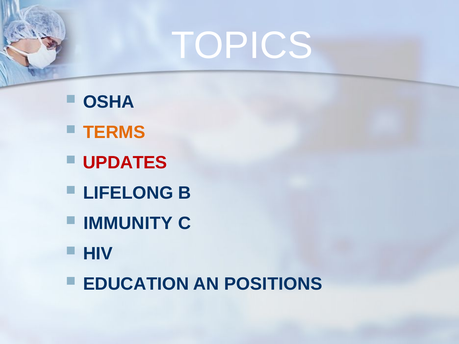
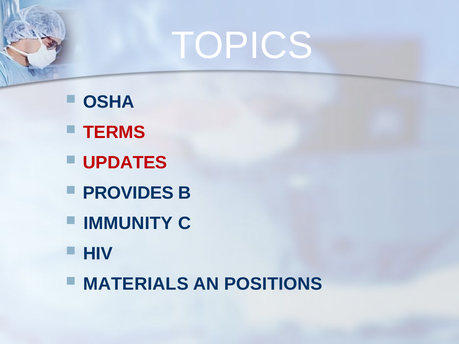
TERMS colour: orange -> red (114, 132)
LIFELONG: LIFELONG -> PROVIDES (128, 193)
EDUCATION: EDUCATION -> MATERIALS (136, 284)
